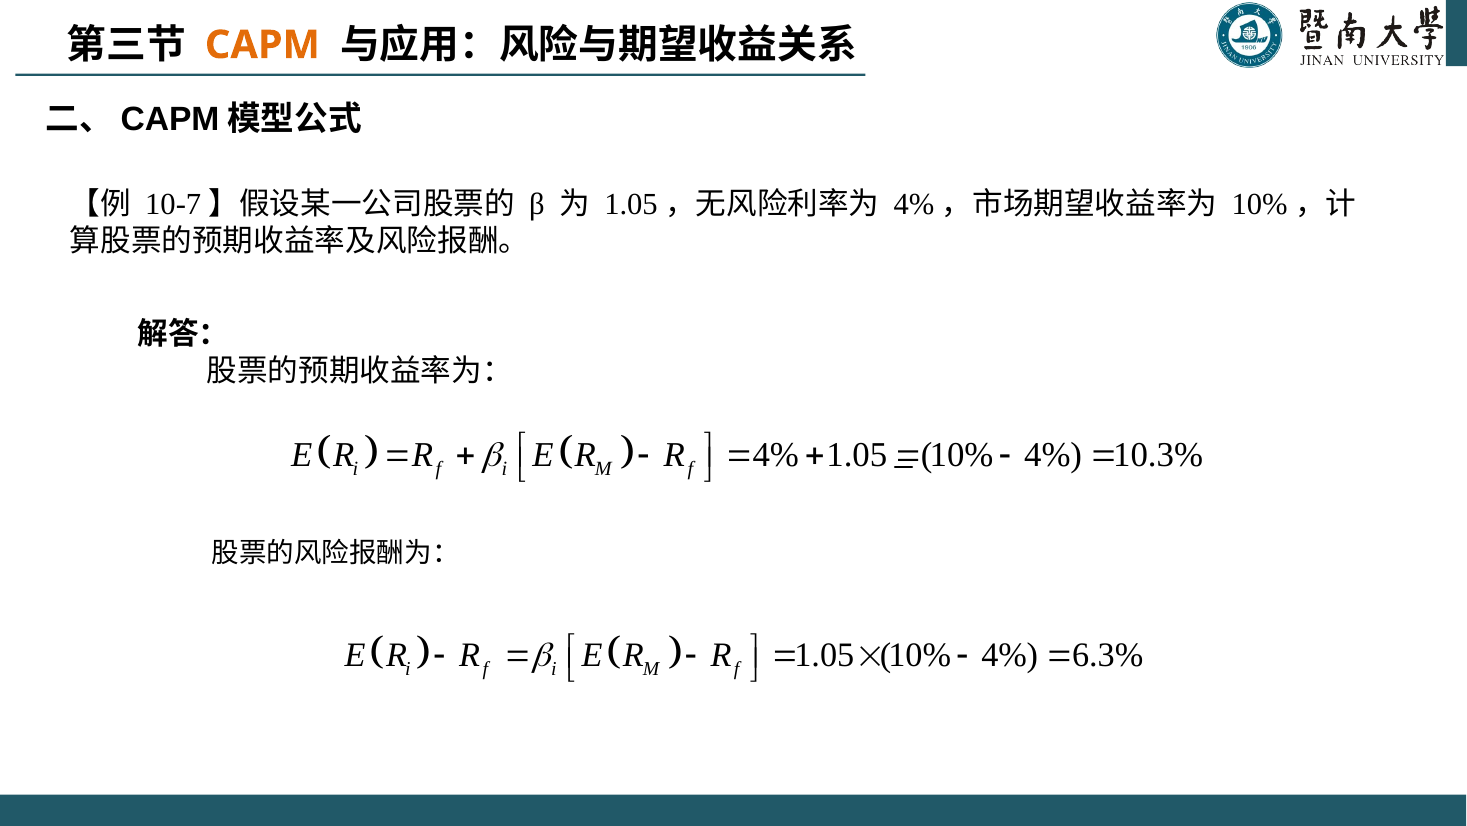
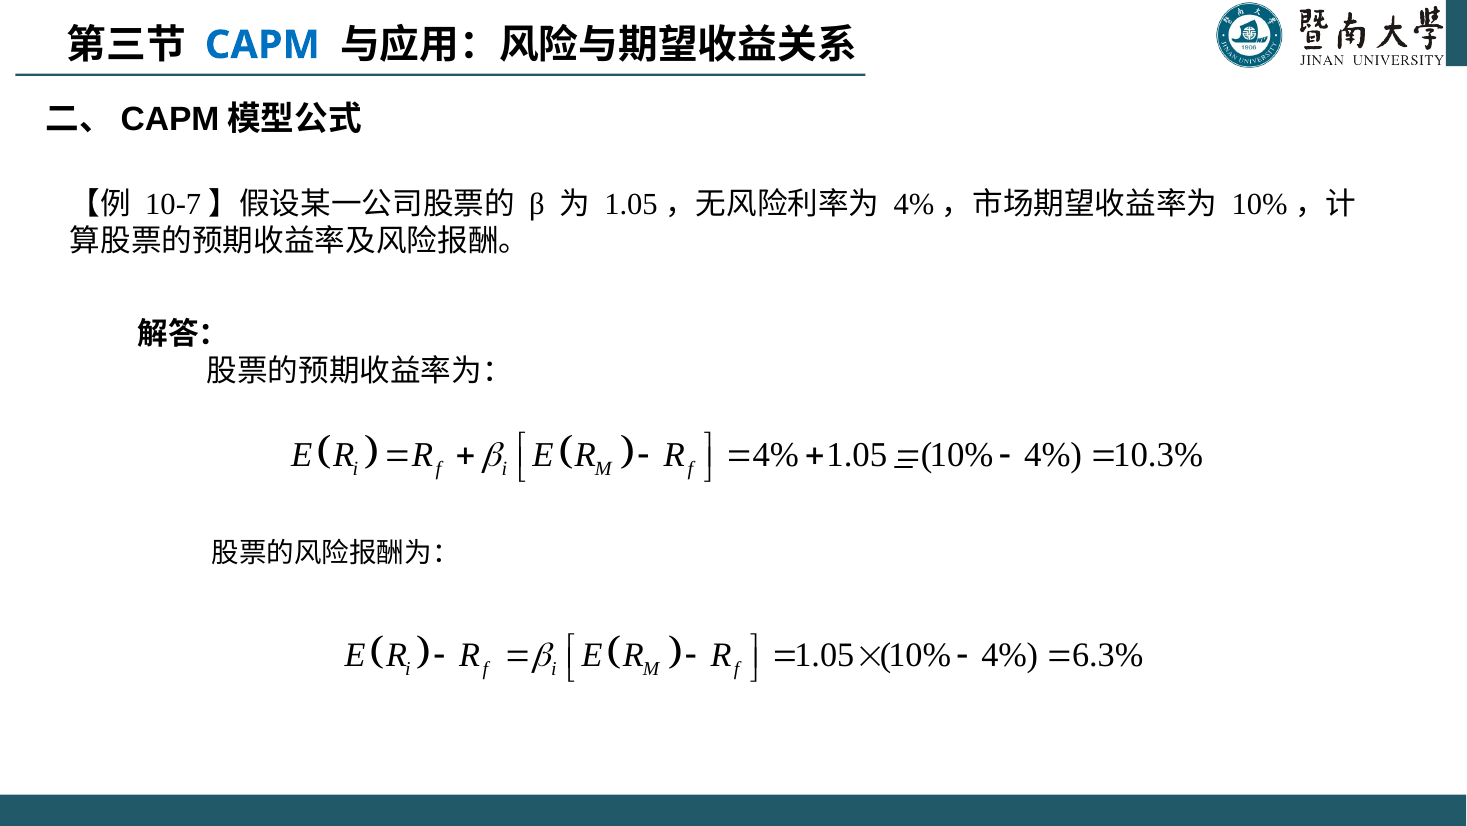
CAPM colour: orange -> blue (262, 45)
